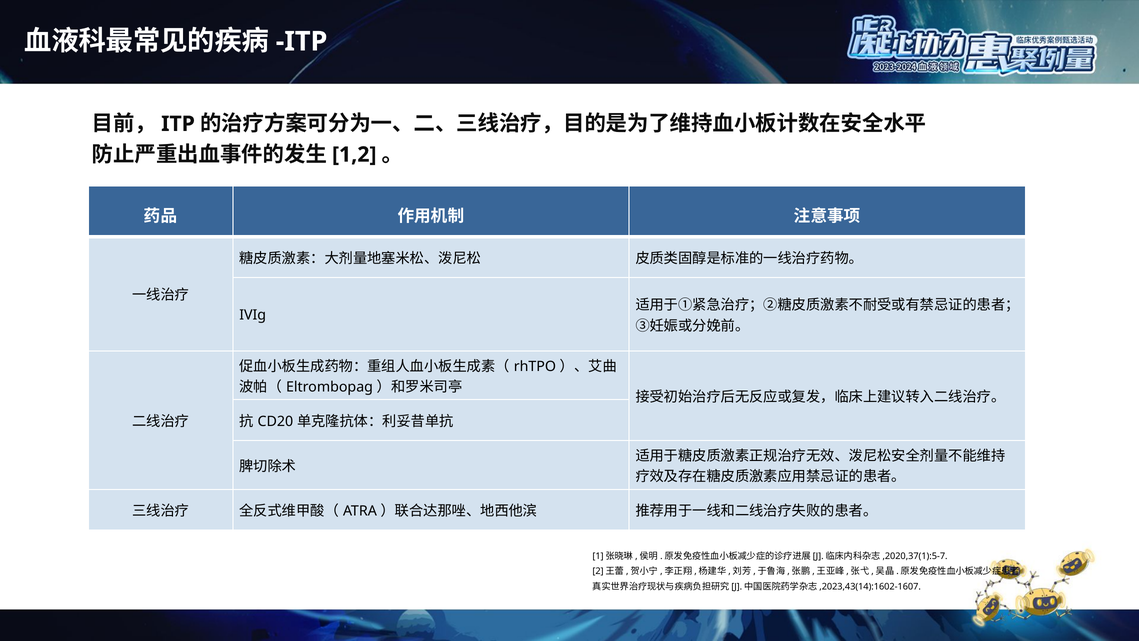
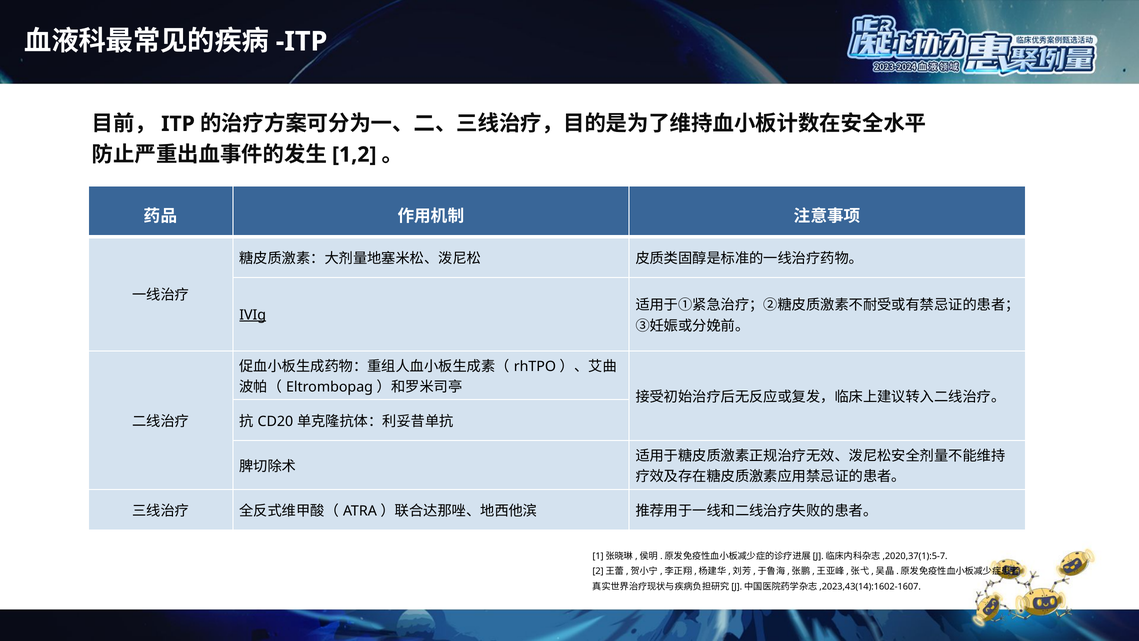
IVIg underline: none -> present (253, 315)
